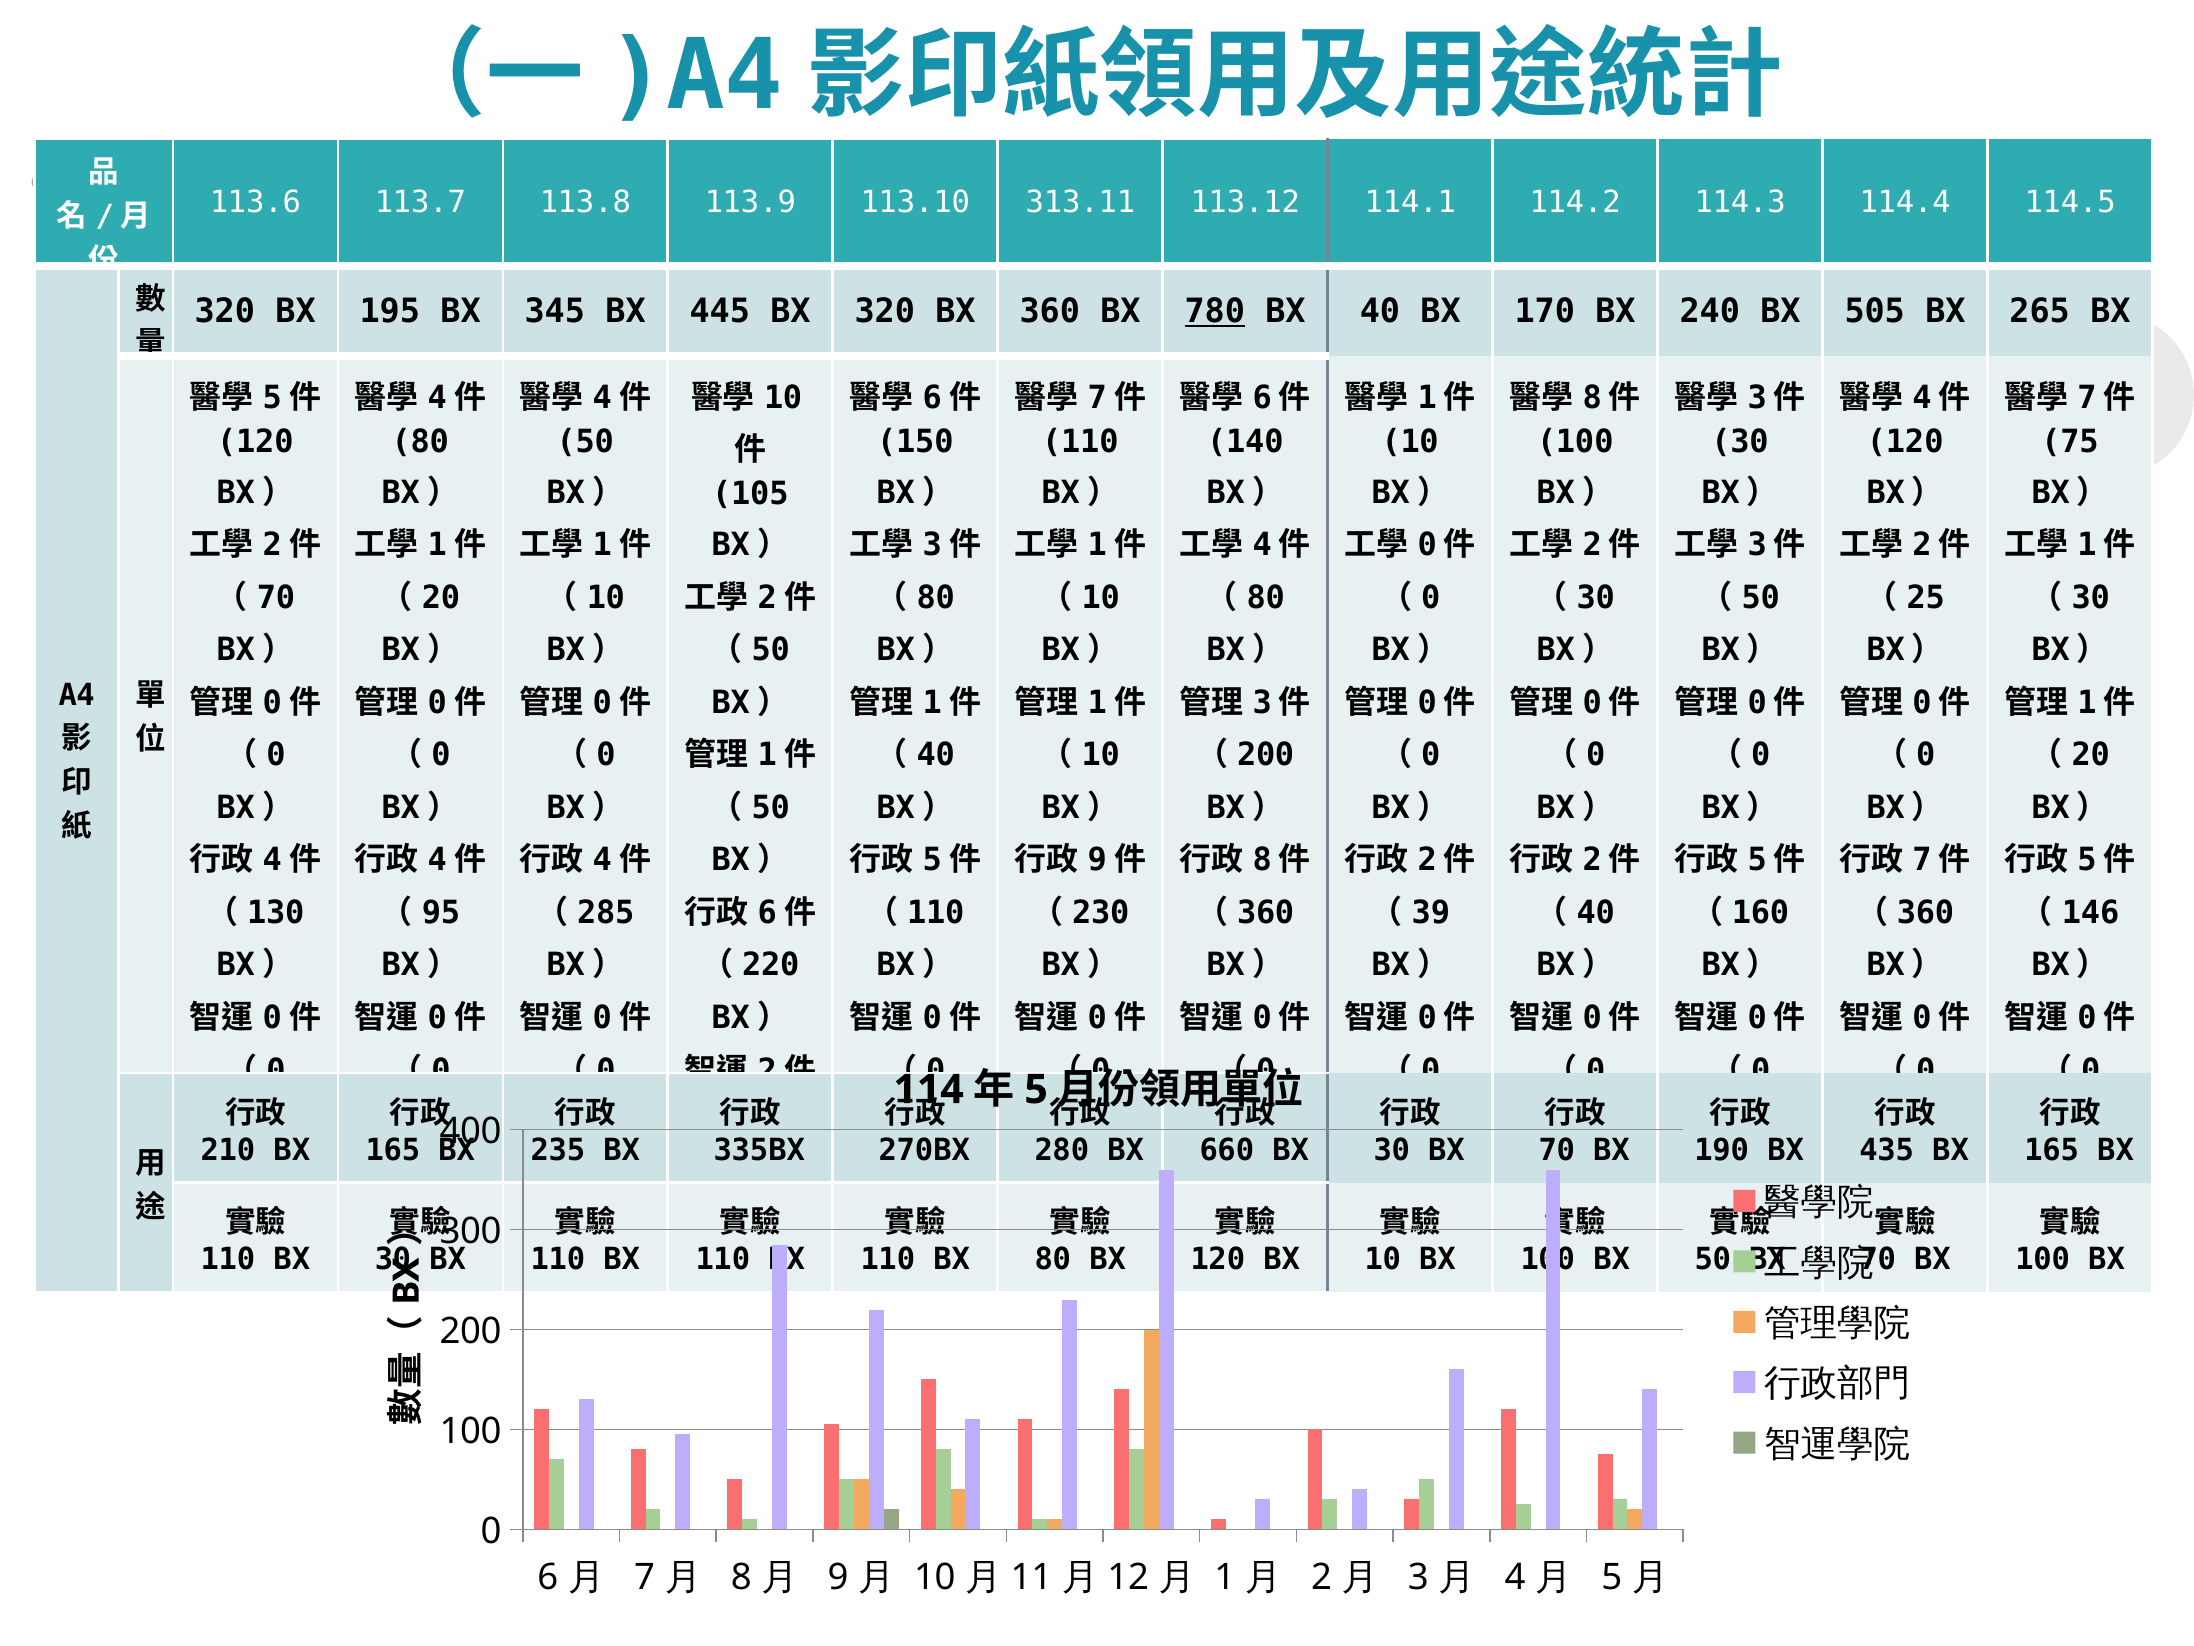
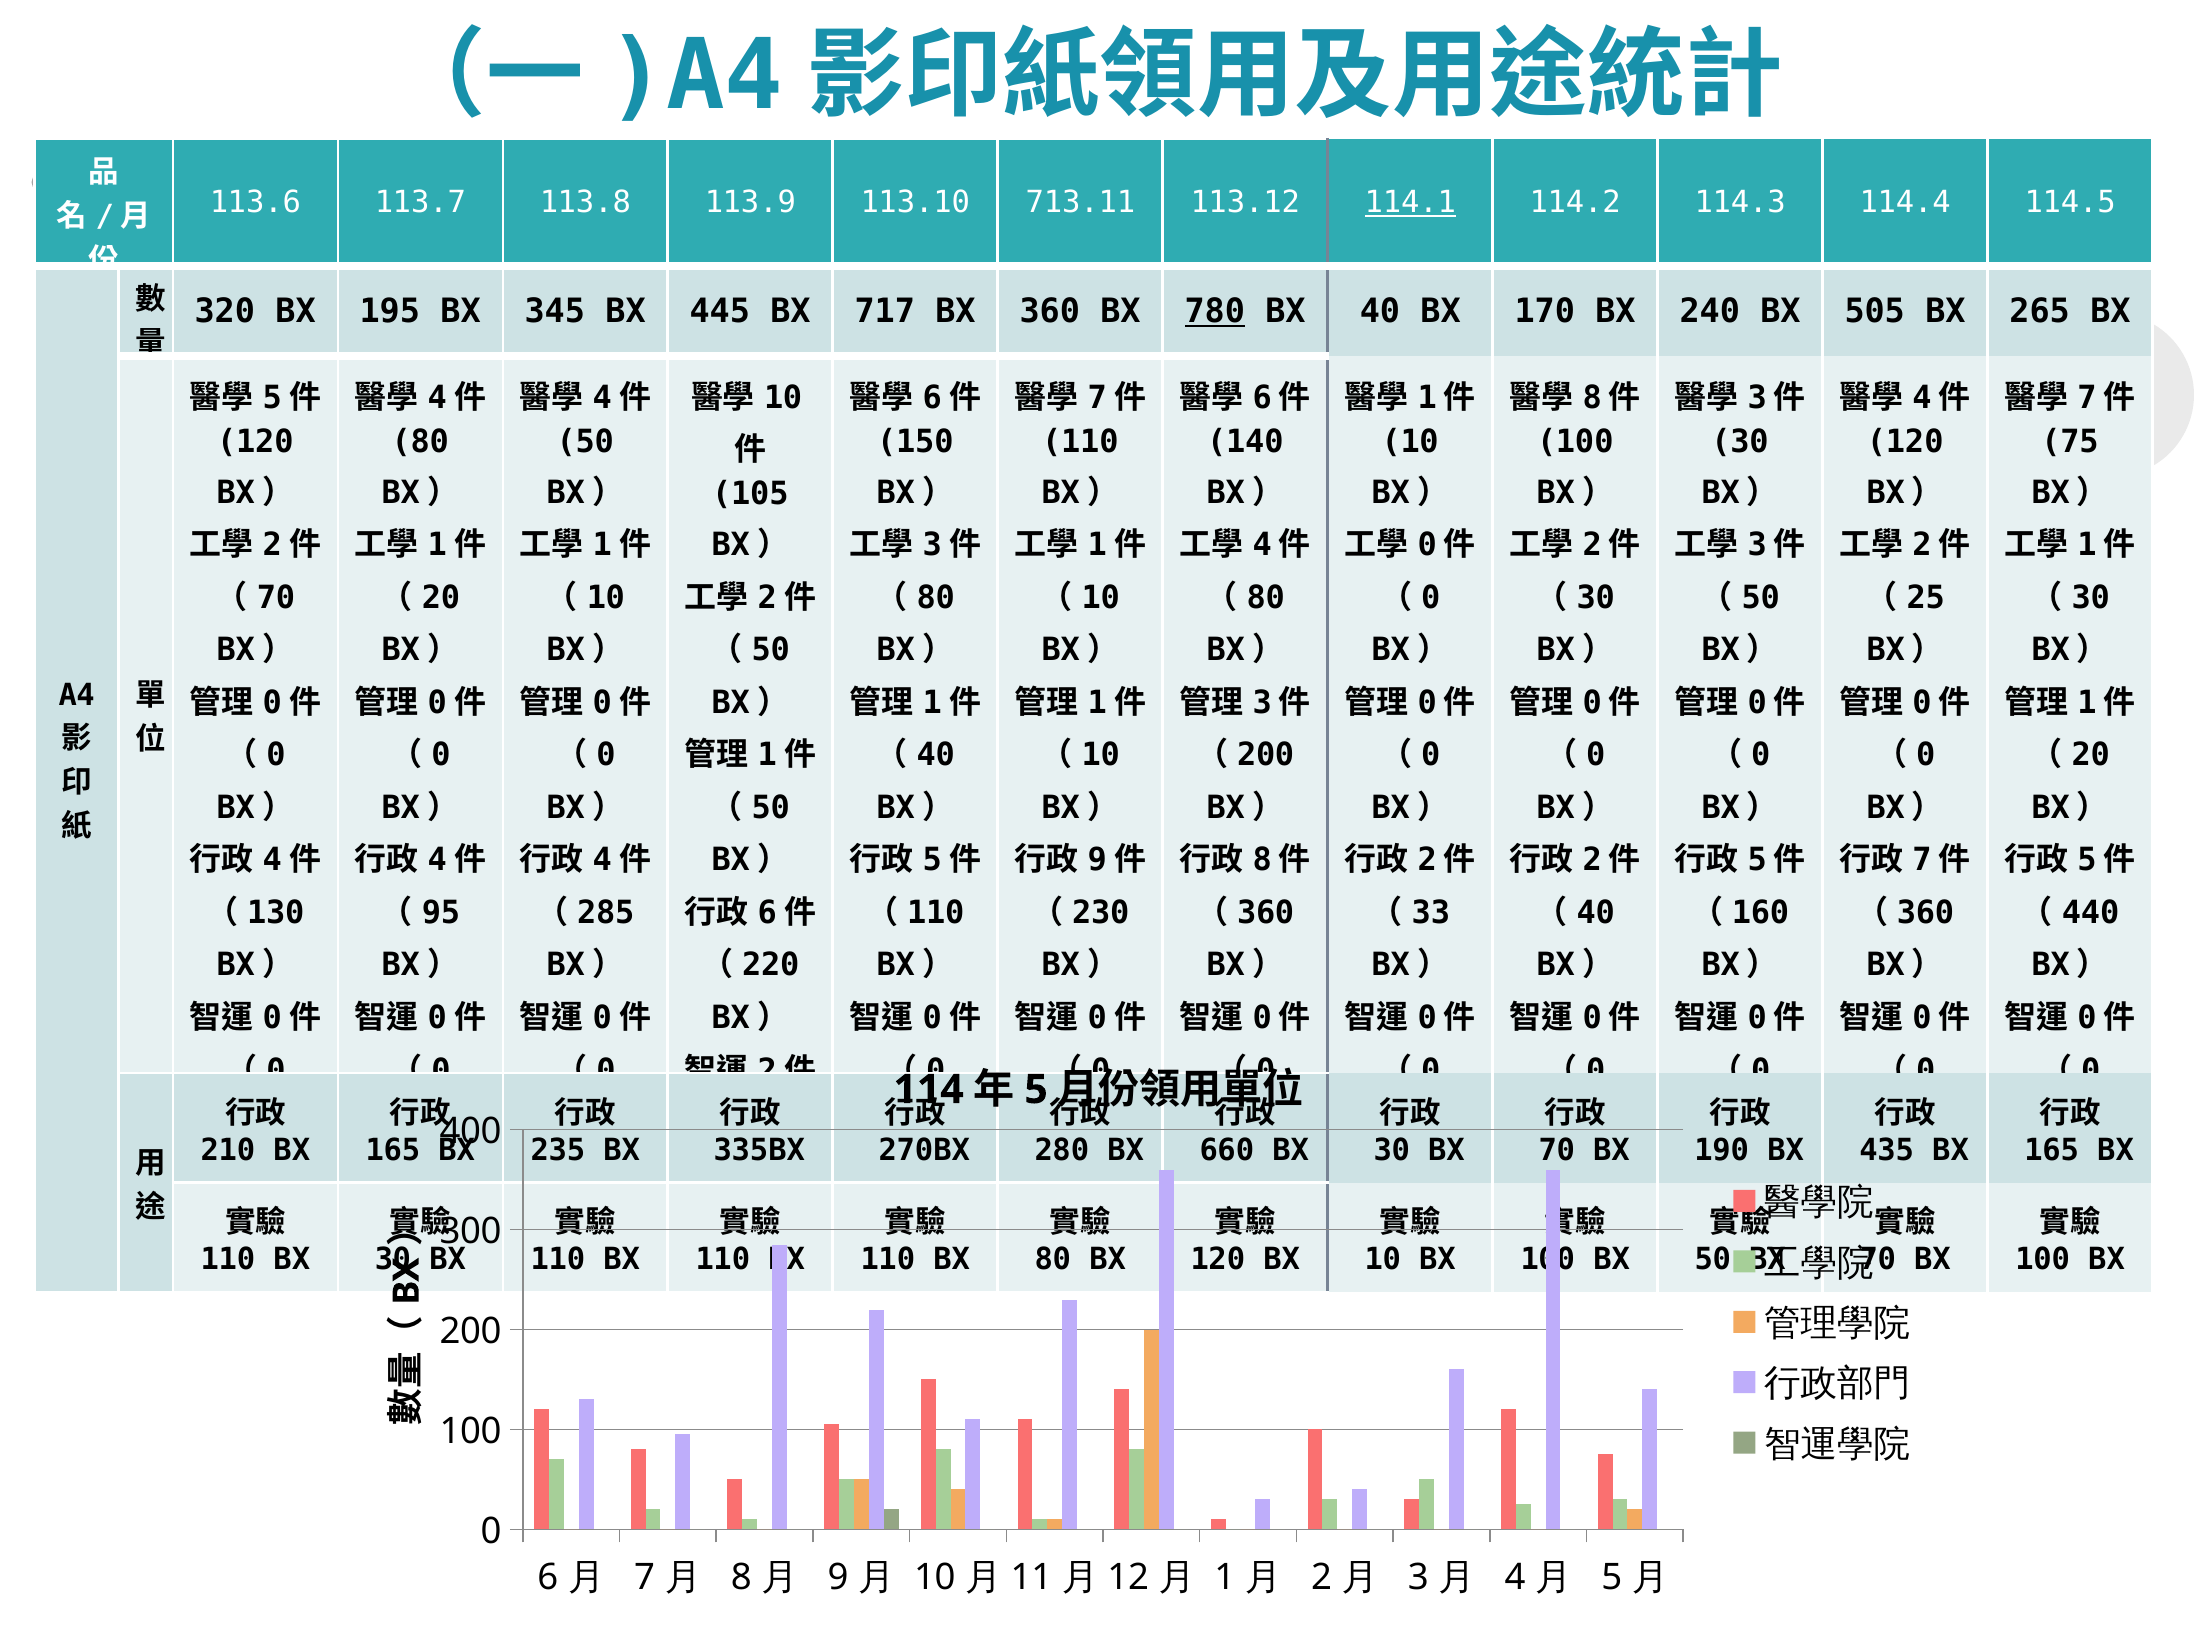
313.11: 313.11 -> 713.11 (1080, 203)
114.1 underline: none -> present (1410, 203)
BX 320: 320 -> 717 (885, 312)
39: 39 -> 33 (1431, 913)
146: 146 -> 440 (2091, 913)
